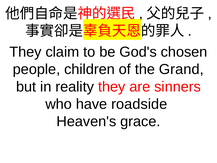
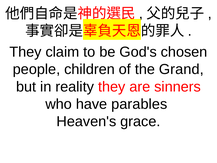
roadside: roadside -> parables (139, 104)
